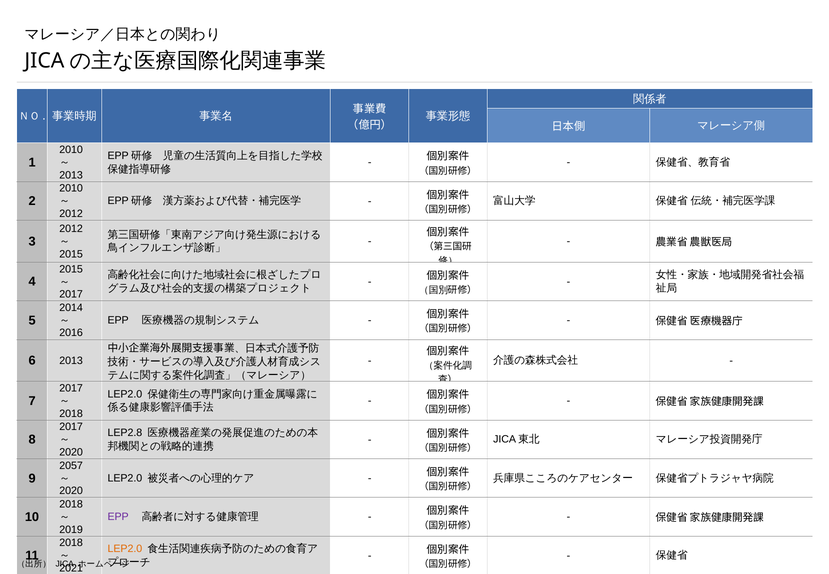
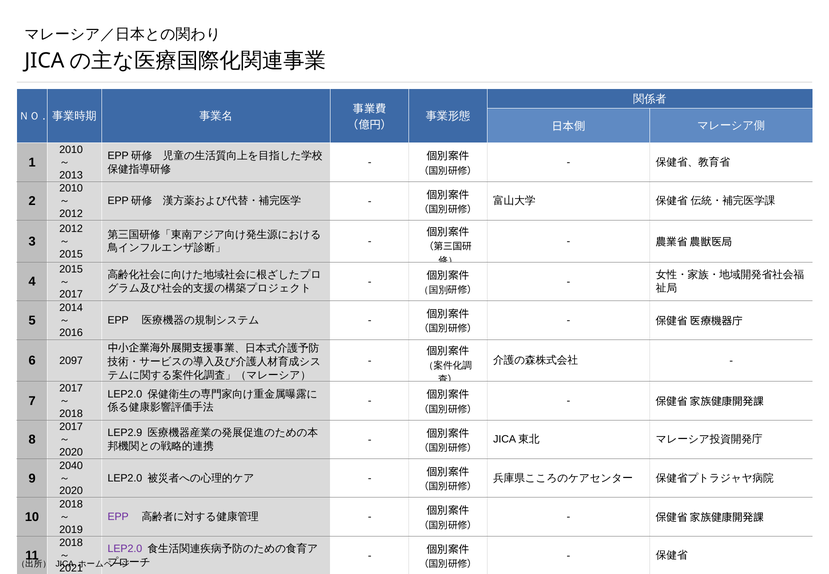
6 2013: 2013 -> 2097 (71, 361)
LEP2.8: LEP2.8 -> LEP2.9 (125, 433)
2057: 2057 -> 2040 (71, 466)
LEP2.0 colour: orange -> purple (125, 549)
